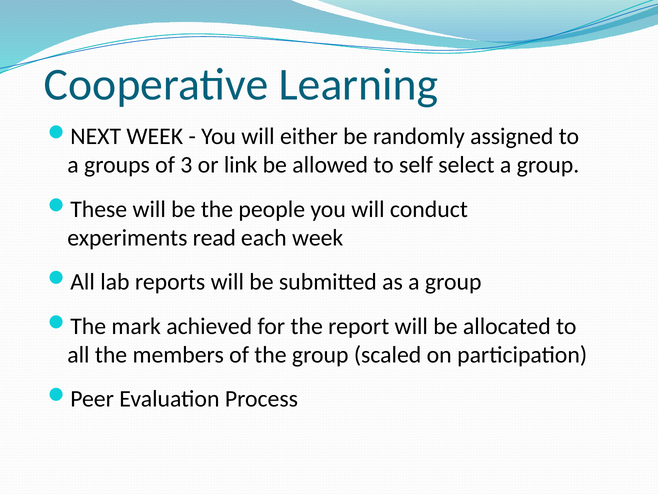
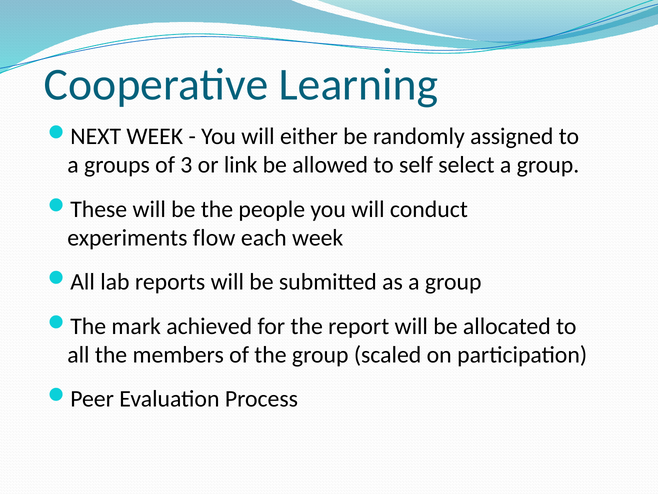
read: read -> flow (214, 238)
